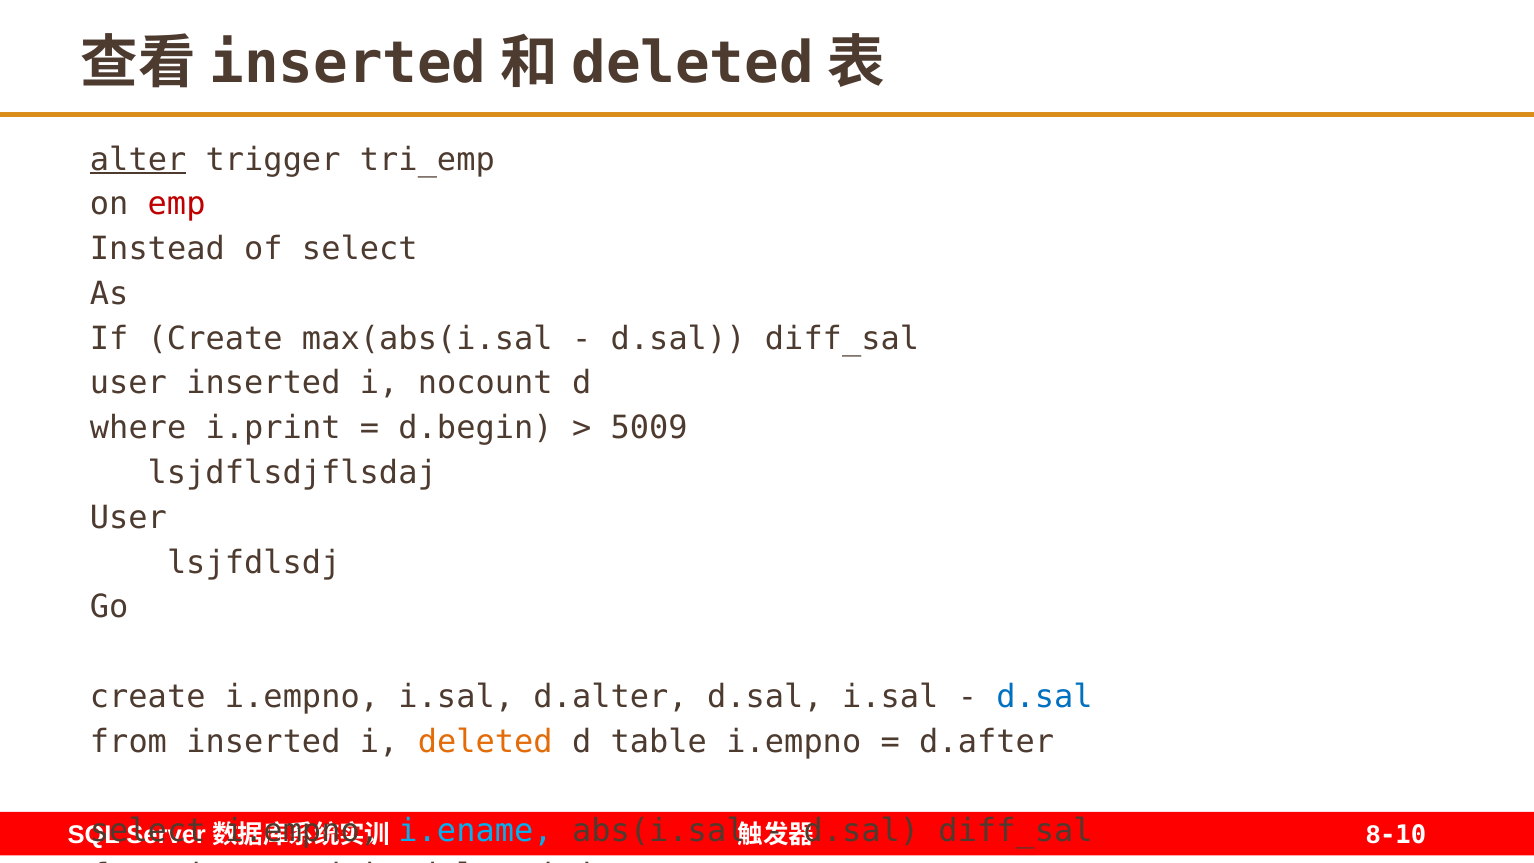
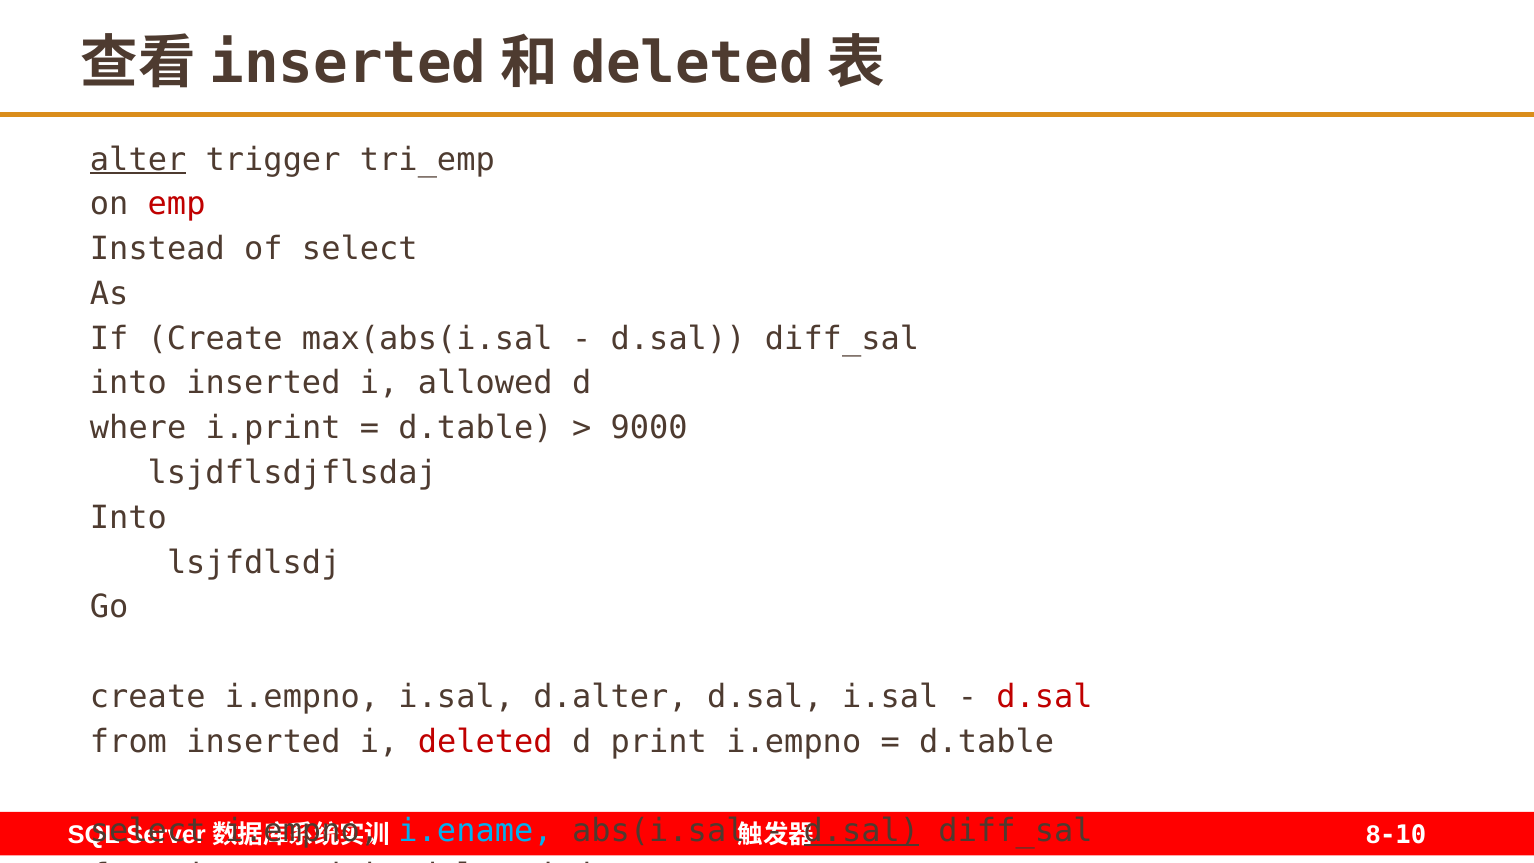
user: user -> into (128, 383)
nocount: nocount -> allowed (485, 383)
d.begin: d.begin -> d.table (476, 428)
5009: 5009 -> 9000 (649, 428)
User: User -> Into (128, 518)
d.sal colour: blue -> red (1045, 697)
deleted colour: orange -> red (485, 741)
table: table -> print (659, 741)
d.after: d.after -> d.table (987, 741)
d.sal underline: none -> present (861, 831)
